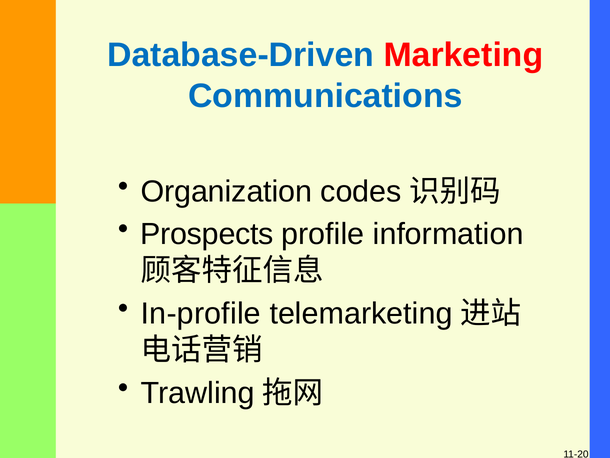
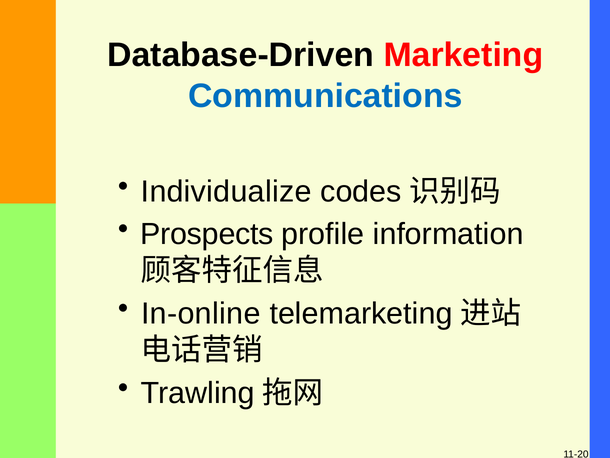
Database-Driven colour: blue -> black (241, 55)
Organization: Organization -> Individualize (226, 191)
In-profile: In-profile -> In-online (201, 313)
